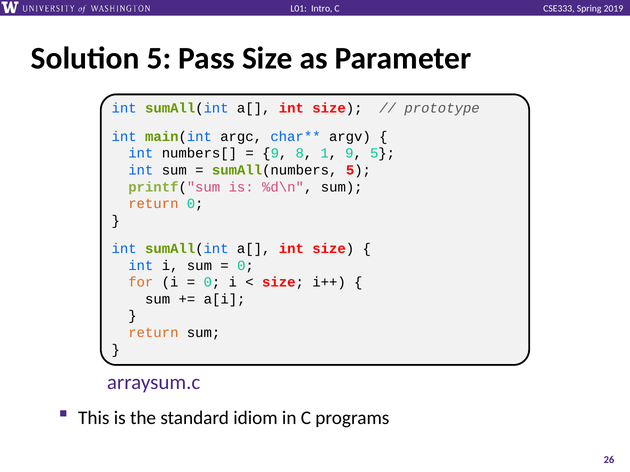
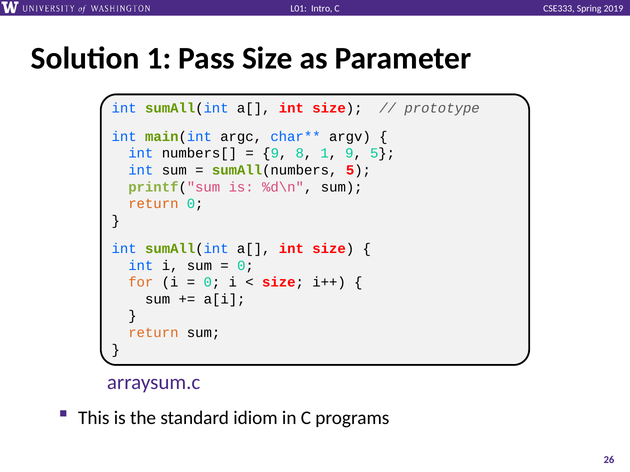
Solution 5: 5 -> 1 (159, 58)
